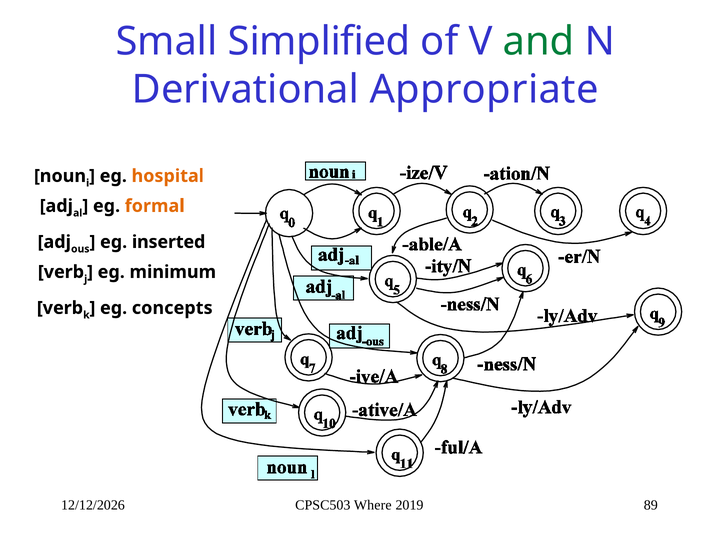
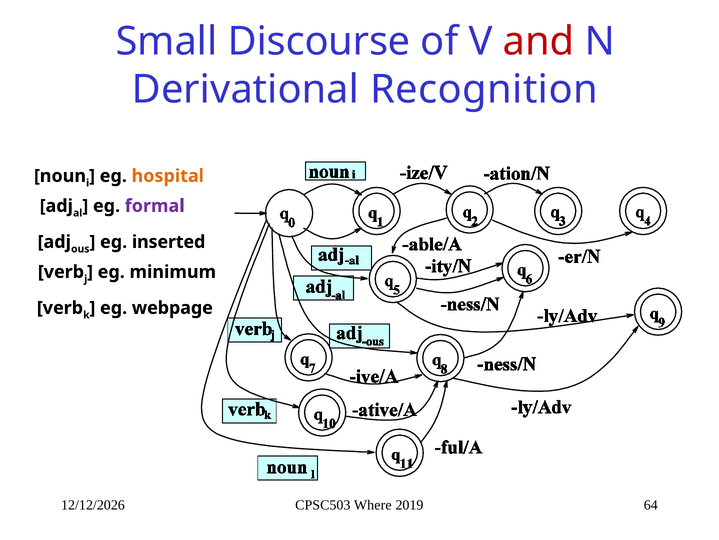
Simplified: Simplified -> Discourse (319, 42)
and colour: green -> red (539, 42)
Appropriate: Appropriate -> Recognition (484, 90)
formal colour: orange -> purple (155, 206)
concepts: concepts -> webpage (172, 308)
89: 89 -> 64 (651, 504)
